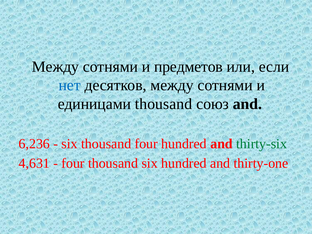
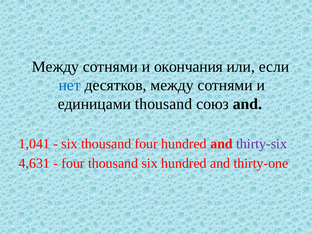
предметов: предметов -> окончания (188, 67)
6,236: 6,236 -> 1,041 (34, 144)
thirty-six colour: green -> purple (262, 144)
